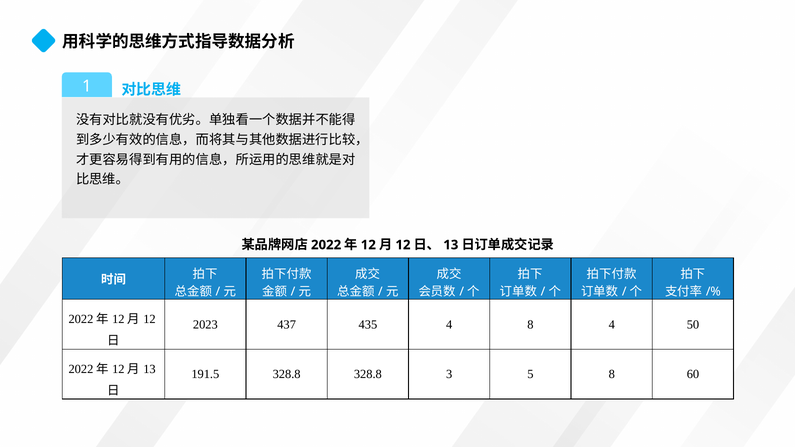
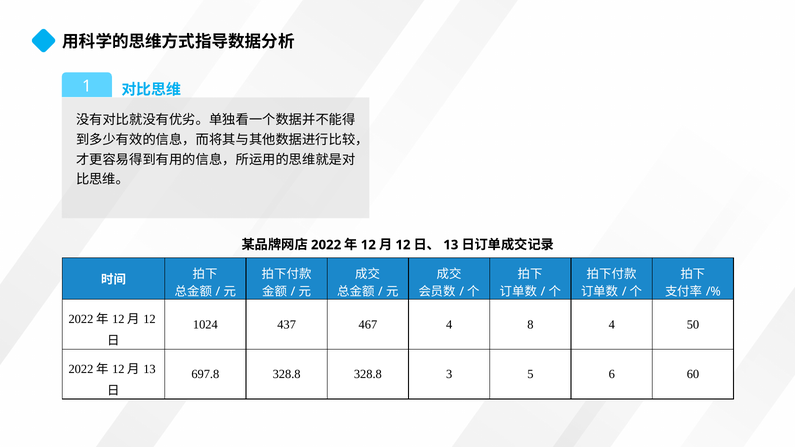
2023: 2023 -> 1024 (205, 325)
435: 435 -> 467 (368, 325)
191.5: 191.5 -> 697.8 (205, 375)
5 8: 8 -> 6 (612, 375)
